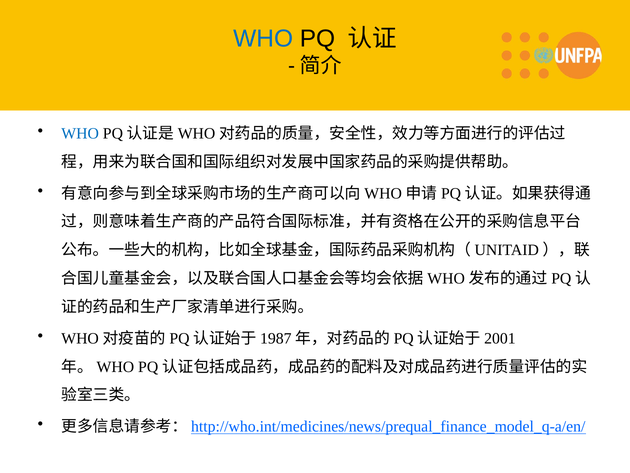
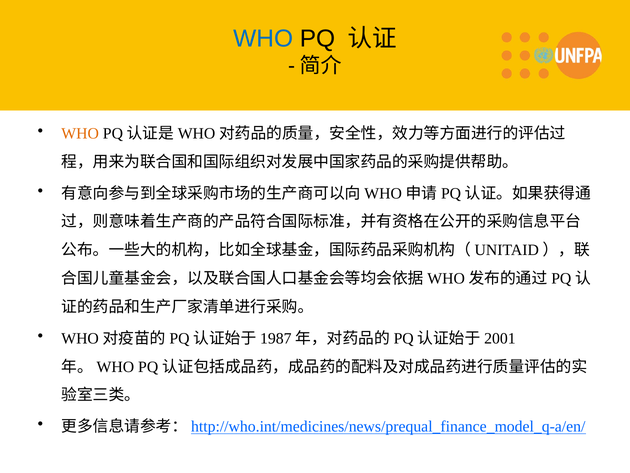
WHO colour: blue -> orange (80, 133)
